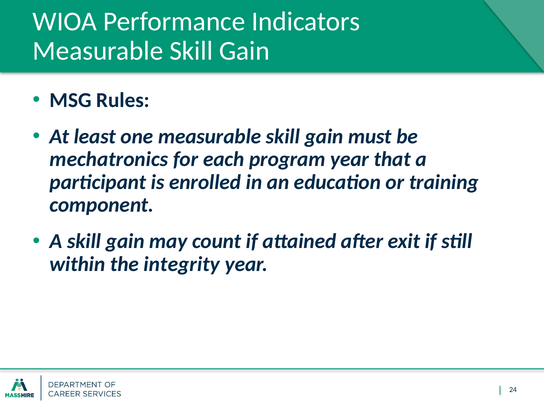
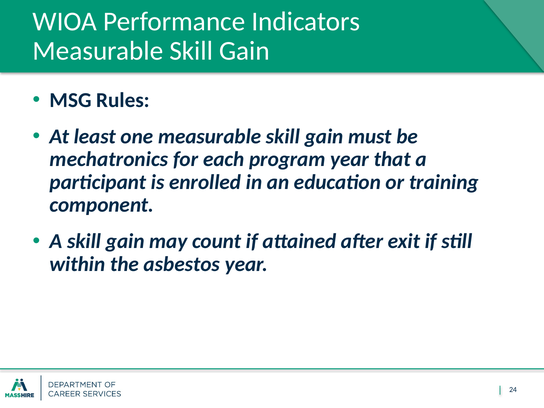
integrity: integrity -> asbestos (182, 264)
